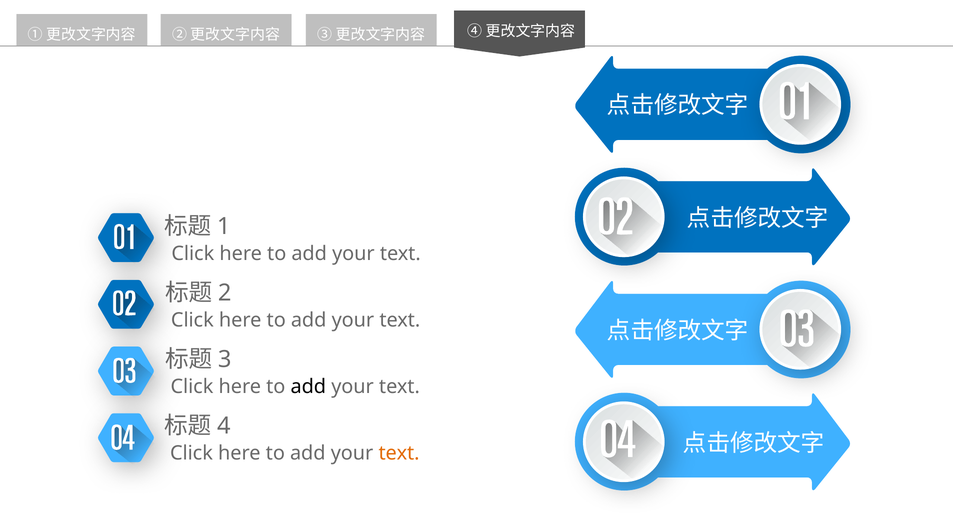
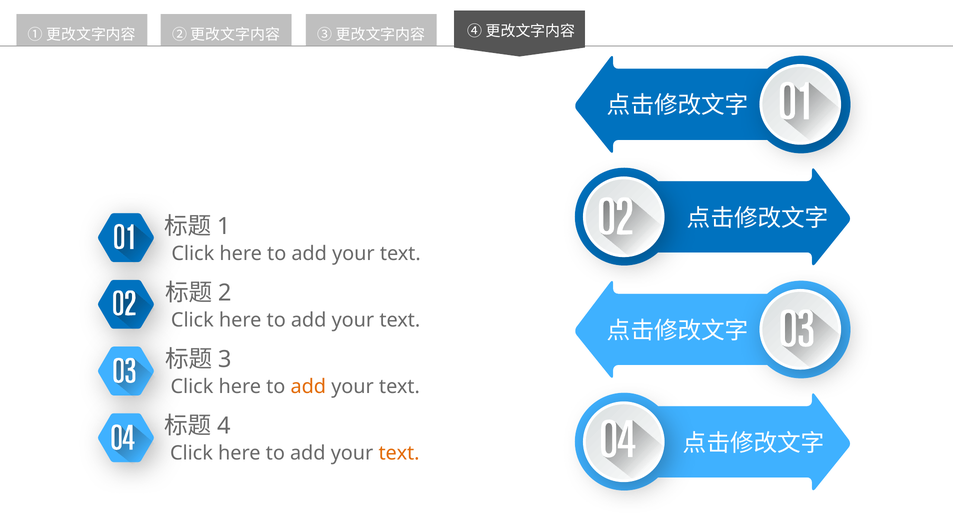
add colour: black -> orange (308, 386)
